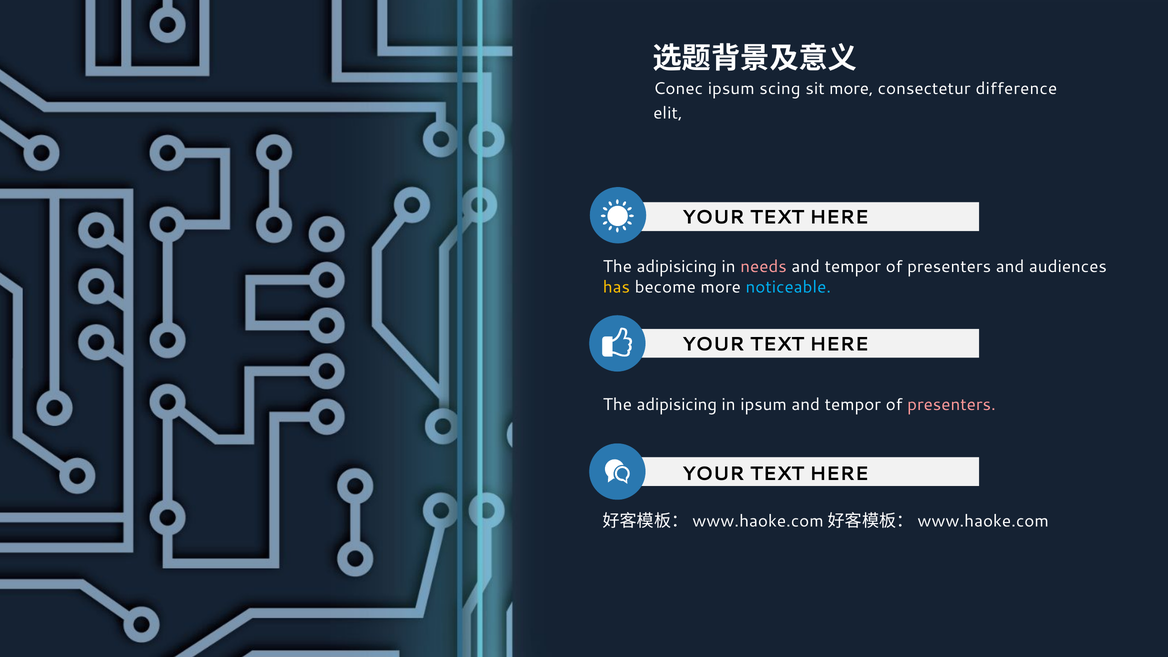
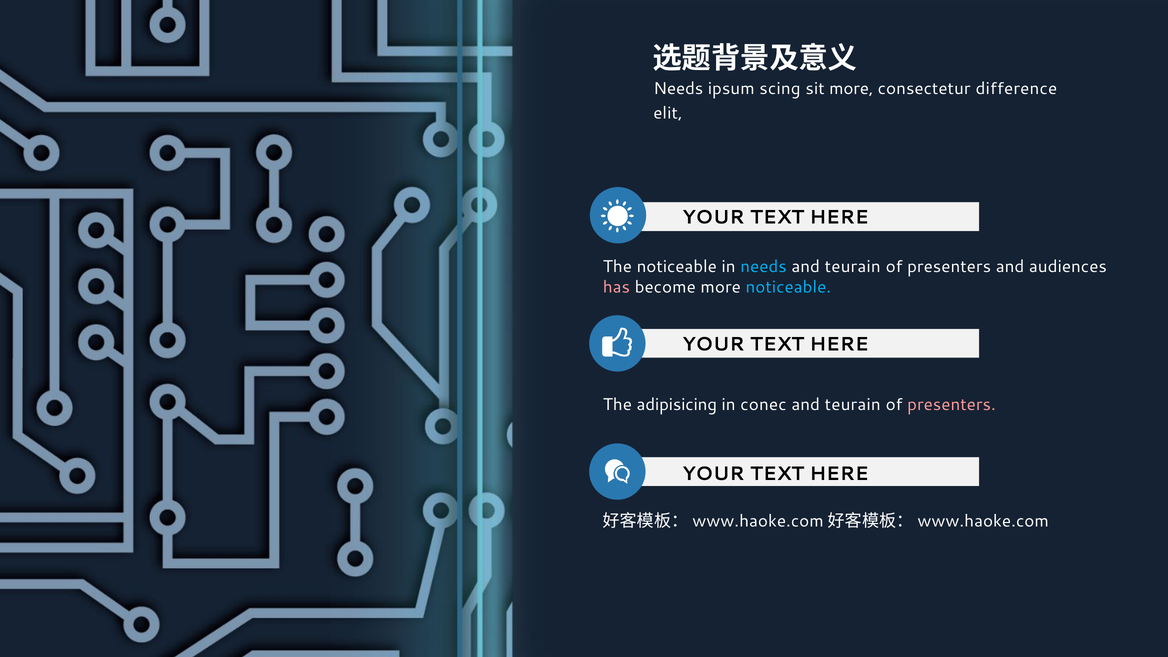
Conec: Conec -> Needs (678, 89)
adipisicing: adipisicing -> noticeable (677, 267)
needs colour: pink -> light blue (764, 267)
tempor: tempor -> teurain (853, 267)
has colour: yellow -> pink (616, 287)
in ipsum: ipsum -> conec (763, 404)
tempor: tempor -> teurain (853, 404)
